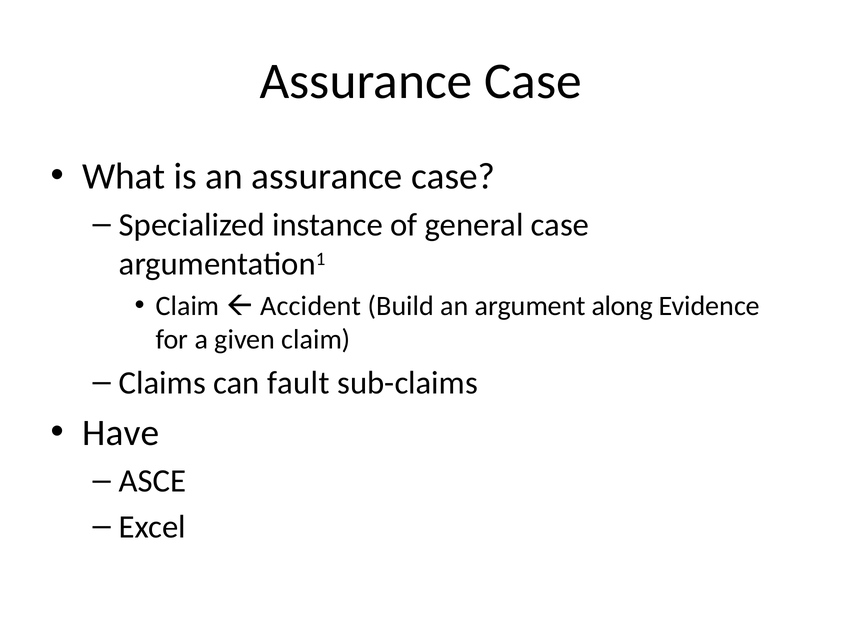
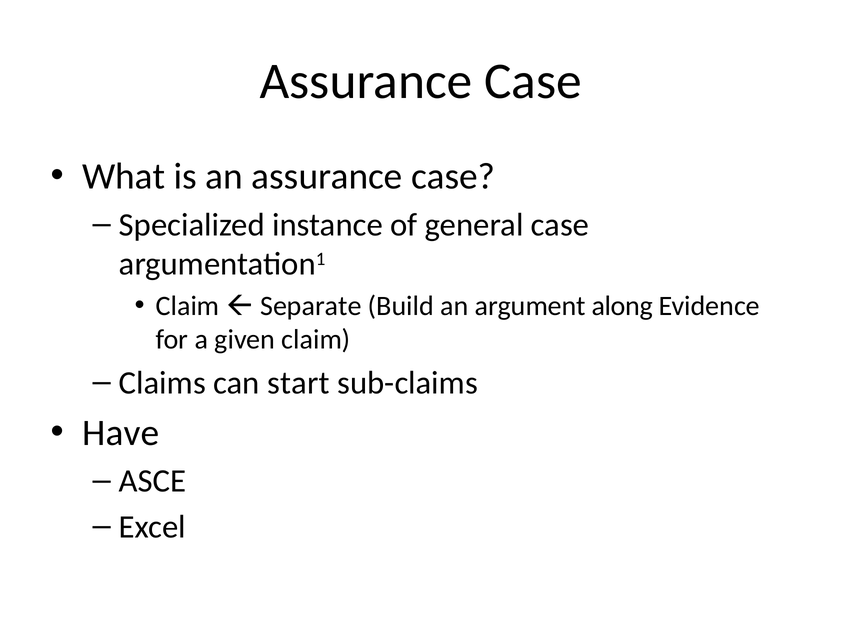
Accident: Accident -> Separate (311, 306)
fault: fault -> start (298, 383)
